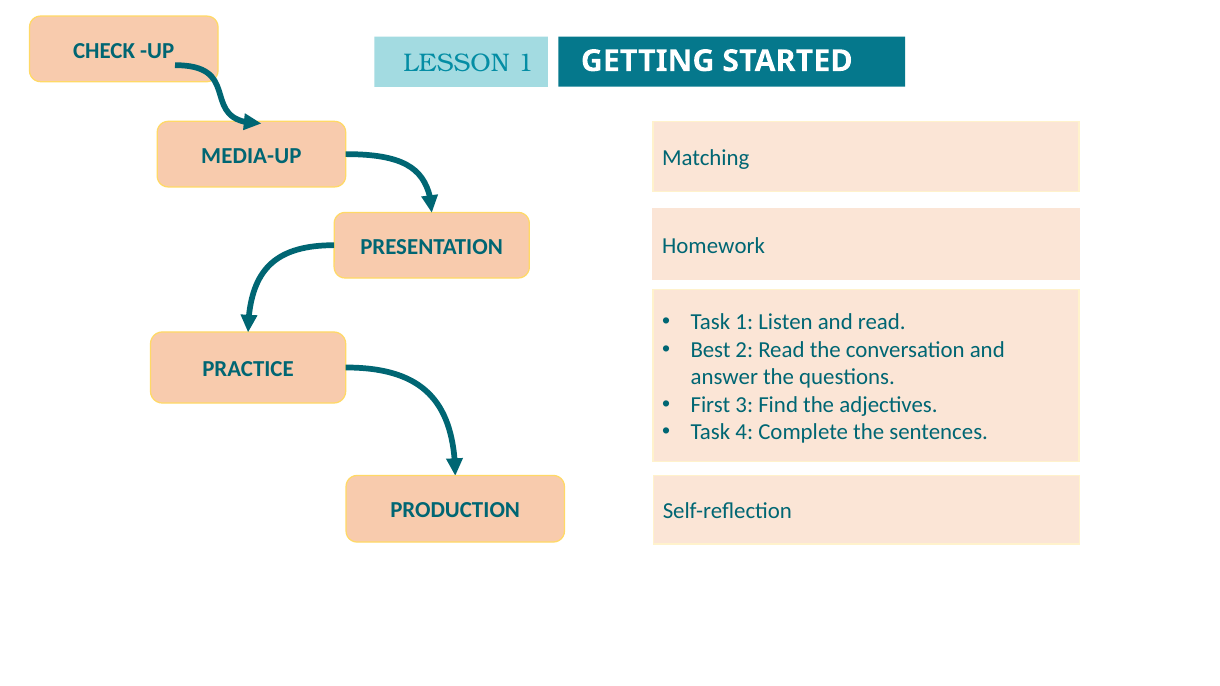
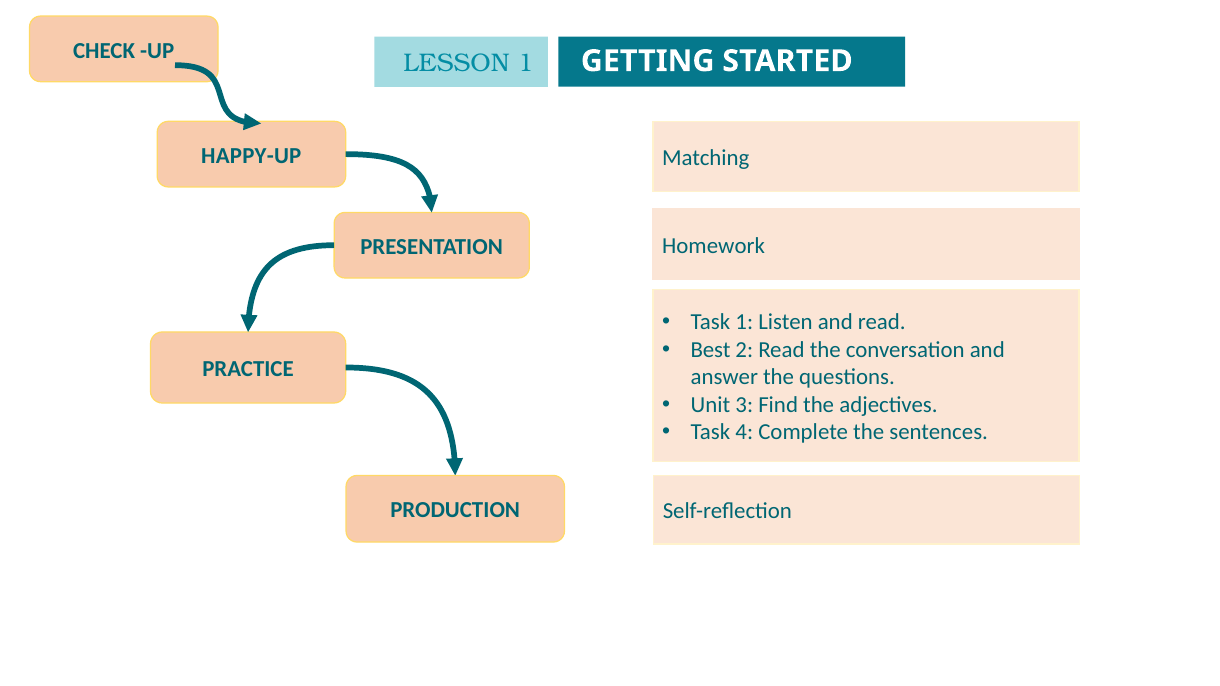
MEDIA-UP: MEDIA-UP -> HAPPY-UP (251, 156)
First: First -> Unit (710, 405)
